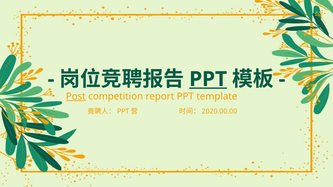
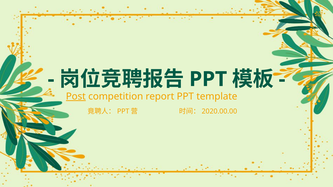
PPT underline: present -> none (208, 79)
